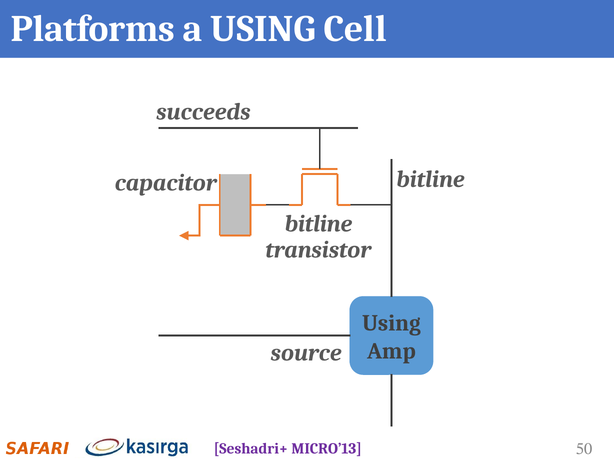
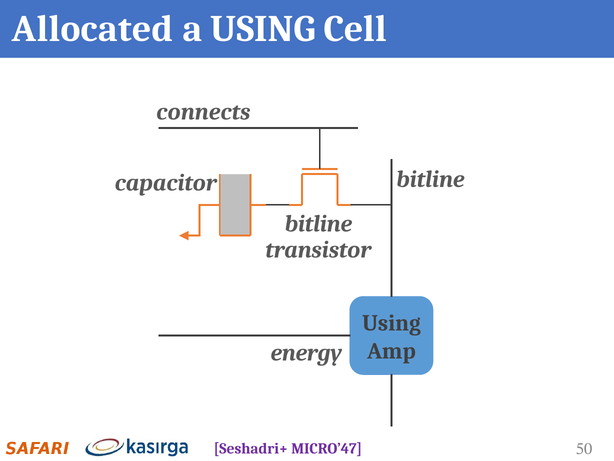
Platforms: Platforms -> Allocated (93, 29)
succeeds: succeeds -> connects (203, 112)
source: source -> energy (306, 352)
MICRO’13: MICRO’13 -> MICRO’47 (327, 448)
